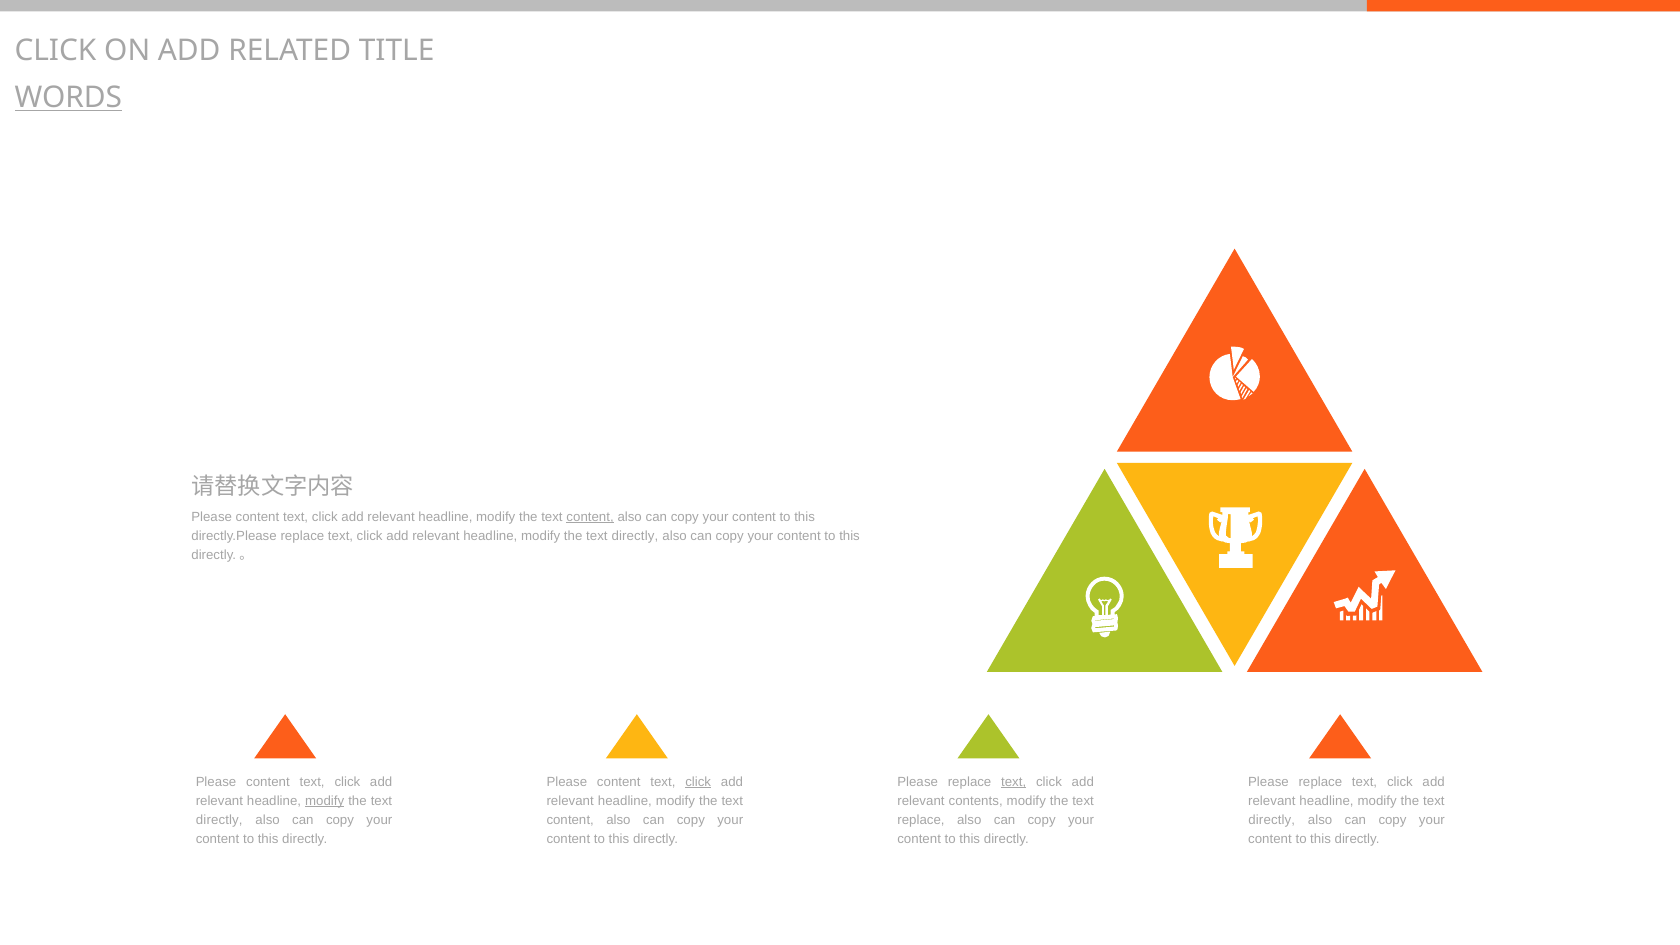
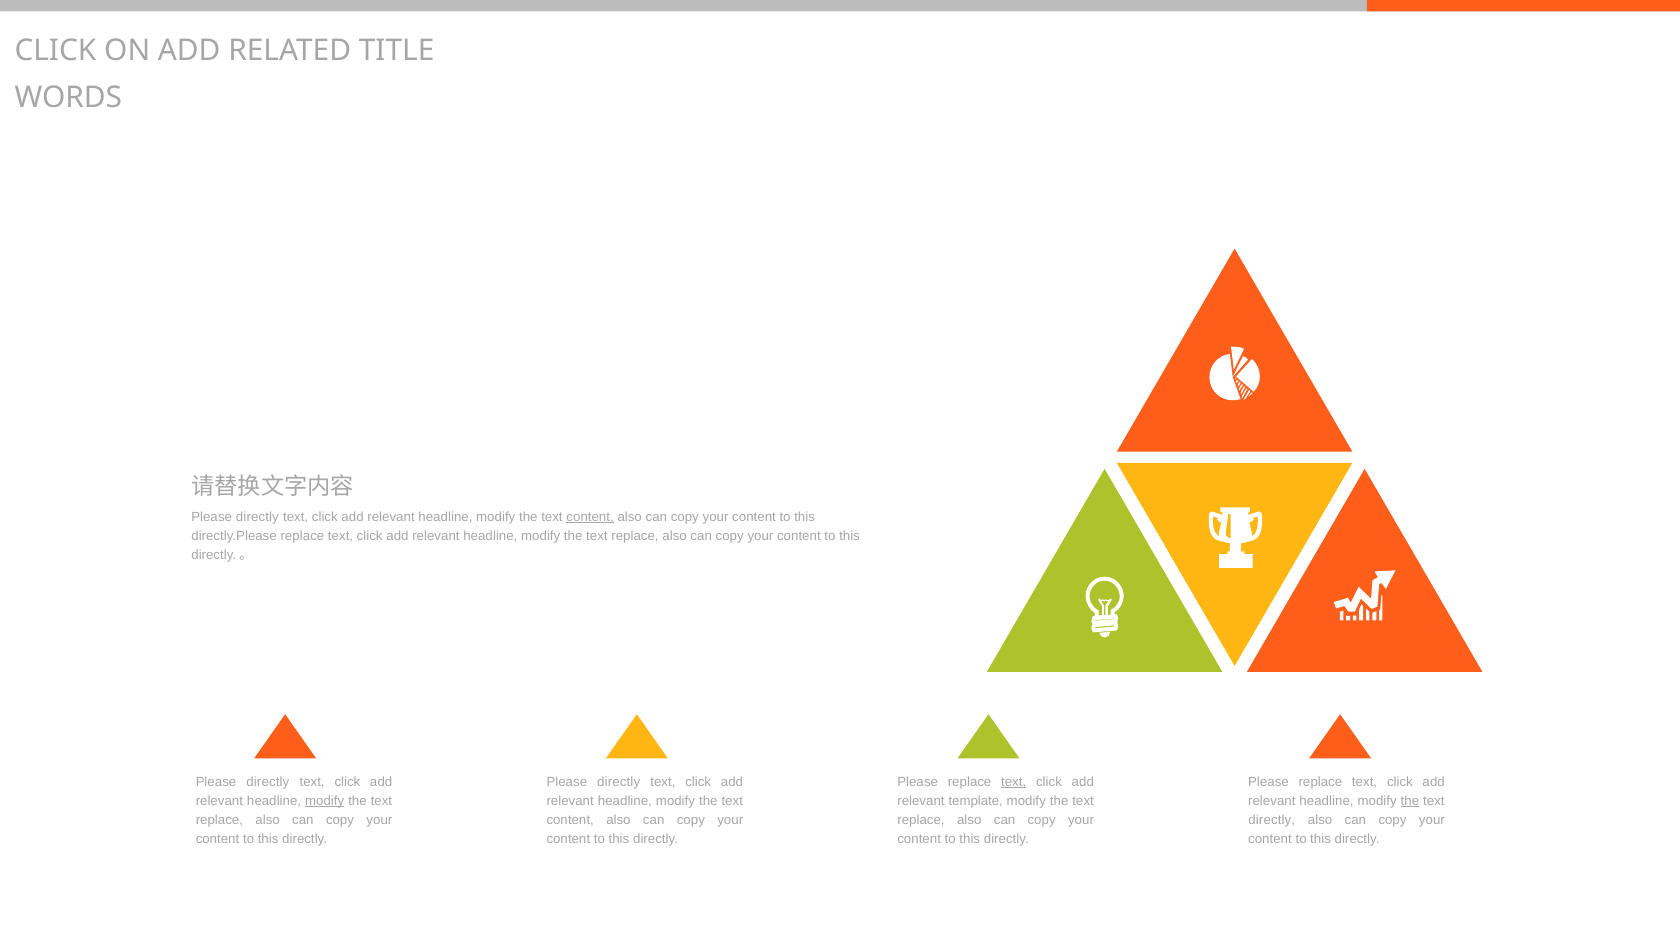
WORDS underline: present -> none (68, 98)
content: content -> directly (257, 517)
directly: directly -> replace (635, 536)
content: content -> directly (268, 782)
content: content -> directly (619, 782)
click underline: present -> none (698, 782)
contents: contents -> template (976, 801)
the underline: none -> present (1410, 801)
directly: directly -> replace (219, 820)
